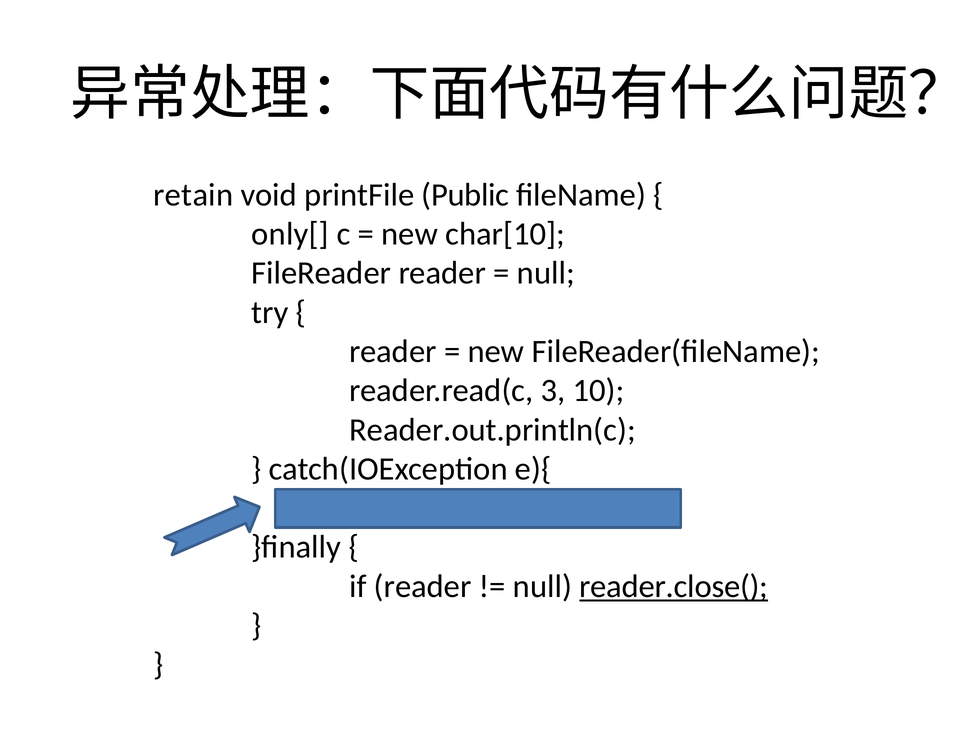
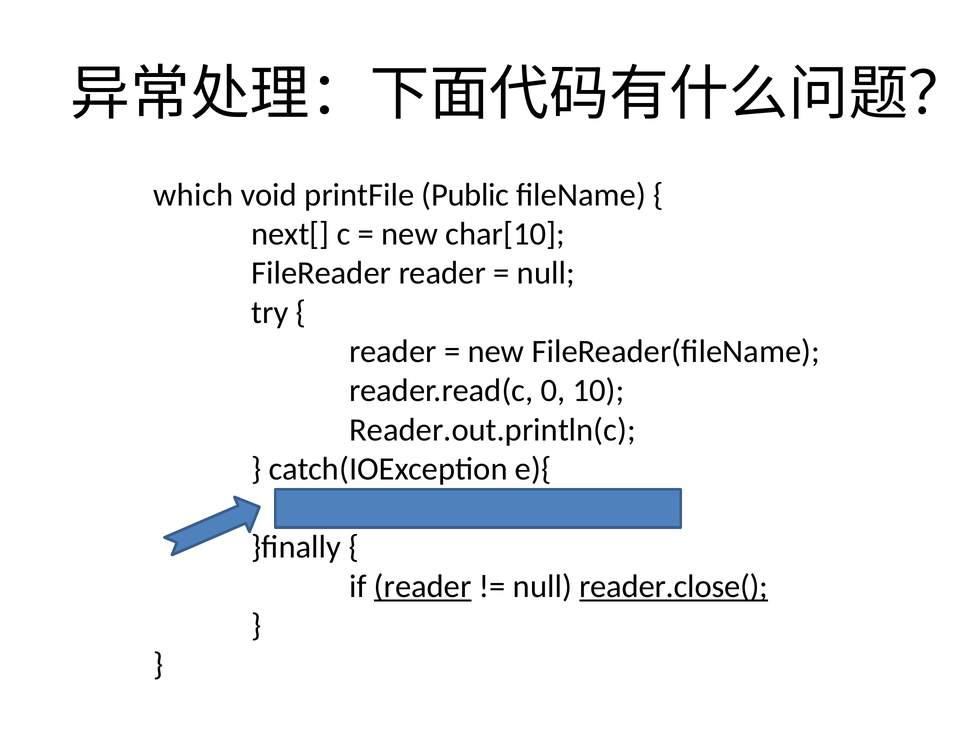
retain: retain -> which (193, 195)
only[: only[ -> next[ (290, 234)
3: 3 -> 0 (553, 391)
reader underline: none -> present (423, 587)
